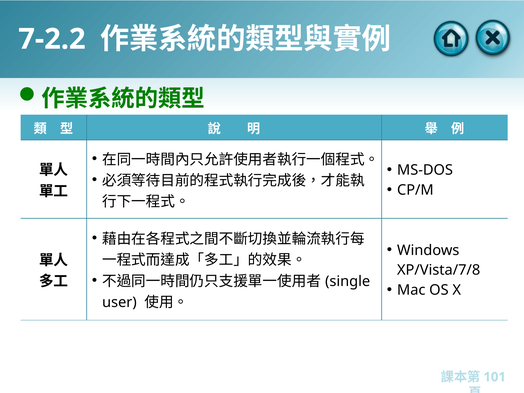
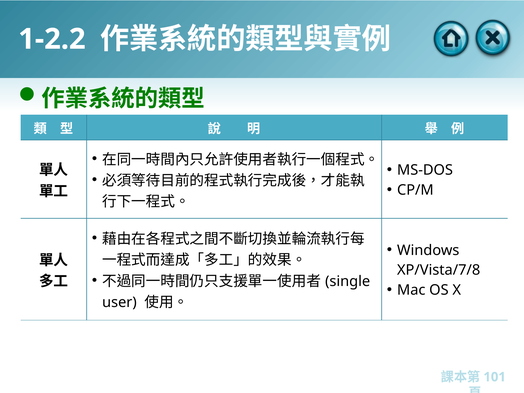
7-2.2: 7-2.2 -> 1-2.2 (52, 39)
